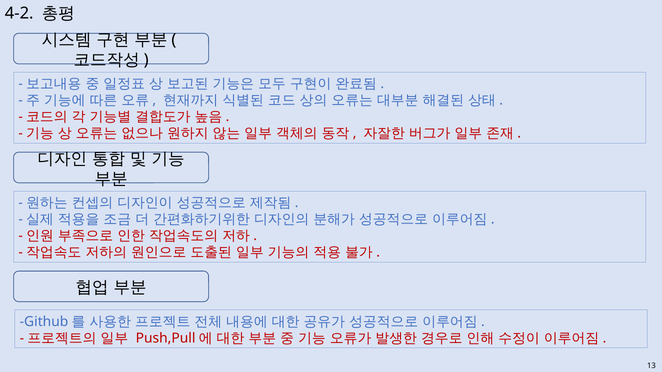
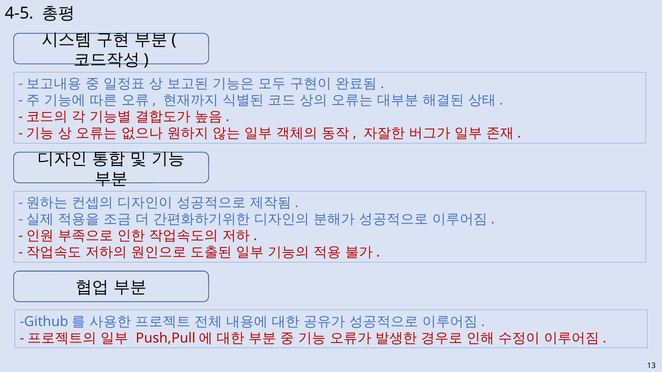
4-2: 4-2 -> 4-5 (19, 14)
